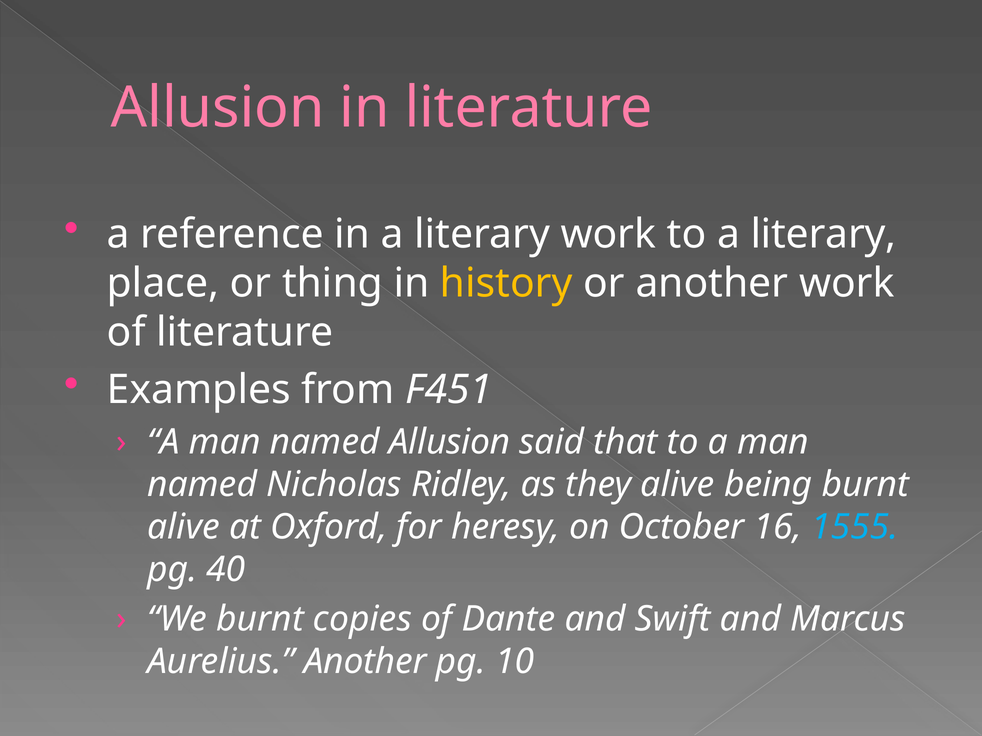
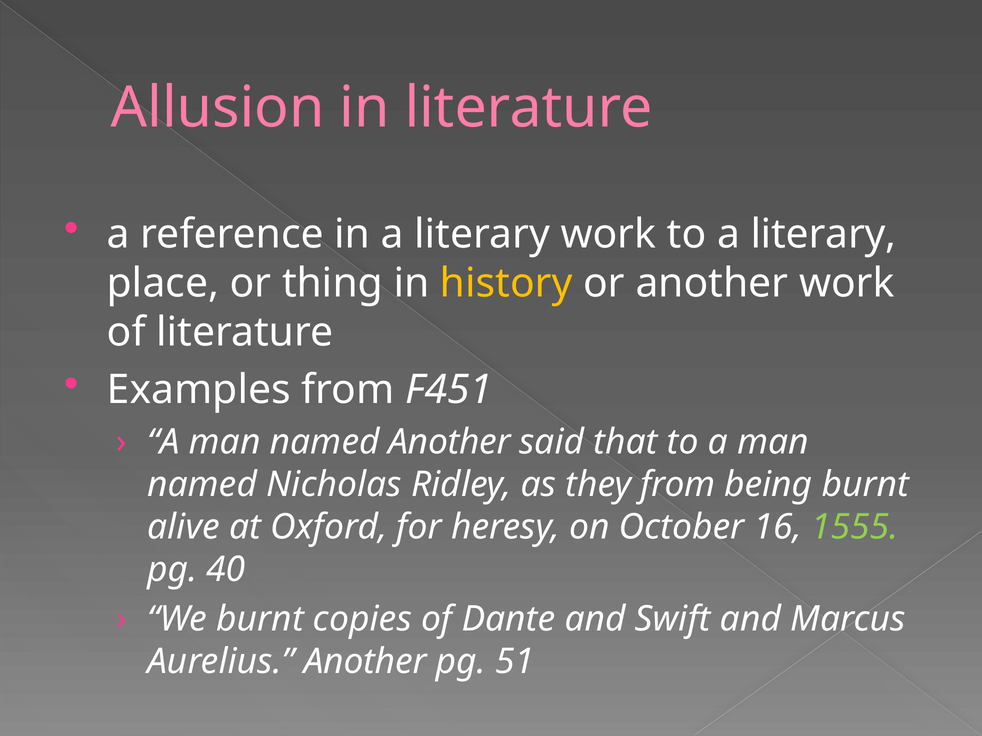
named Allusion: Allusion -> Another (450, 442)
they alive: alive -> from (678, 485)
1555 colour: light blue -> light green (855, 528)
10: 10 -> 51 (515, 662)
